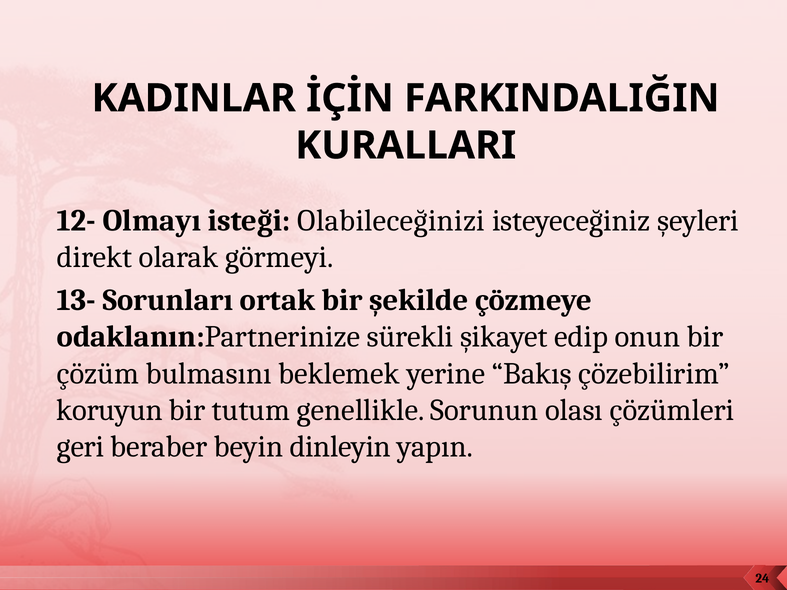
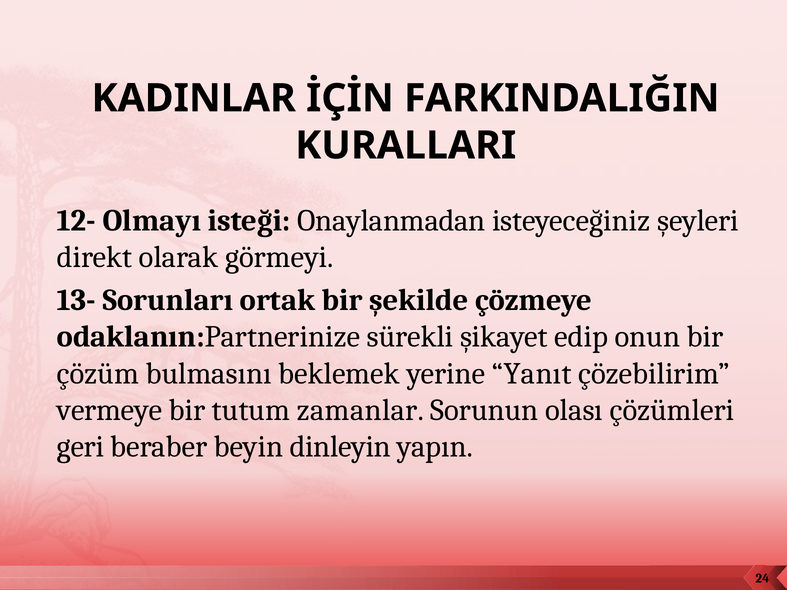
Olabileceğinizi: Olabileceğinizi -> Onaylanmadan (391, 221)
Bakış: Bakış -> Yanıt (532, 374)
koruyun: koruyun -> vermeye (110, 410)
genellikle: genellikle -> zamanlar (361, 410)
